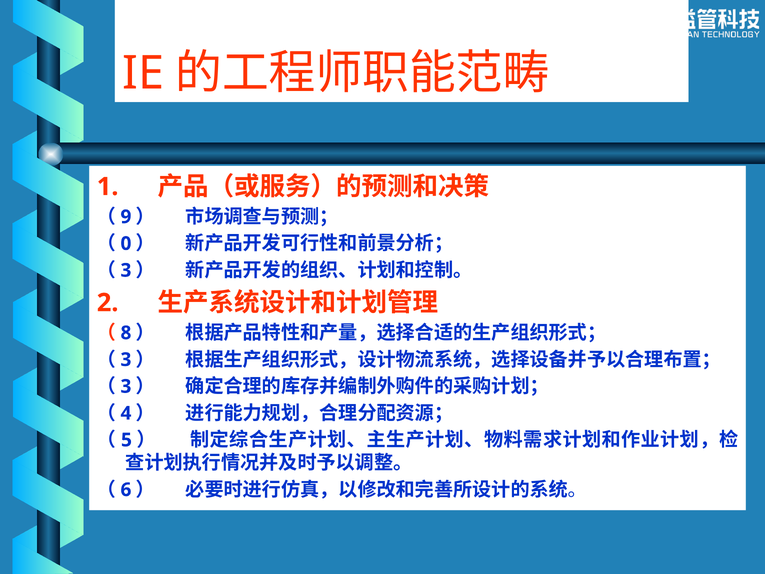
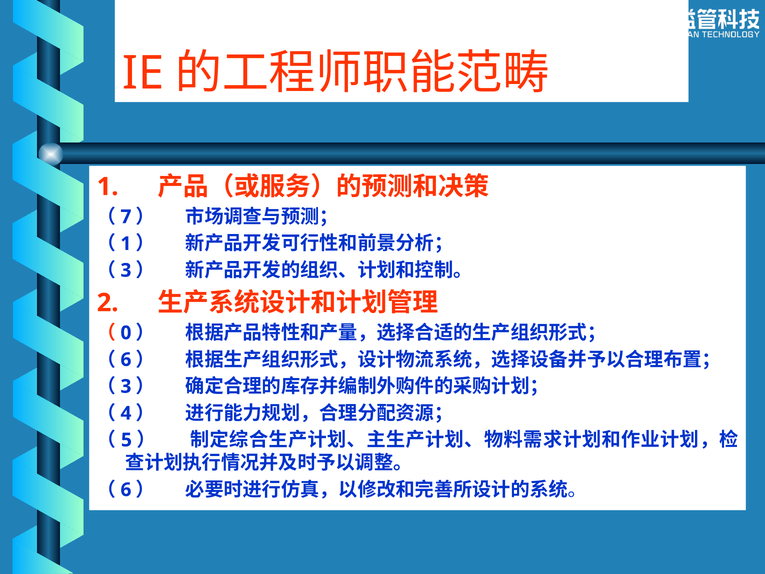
9: 9 -> 7 (126, 217)
0: 0 -> 1 (126, 244)
8: 8 -> 0 (126, 333)
3: 3 -> 6 (126, 360)
